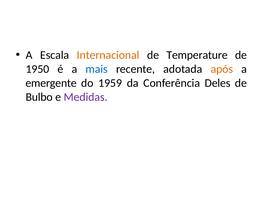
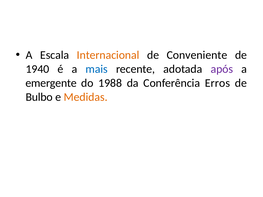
Temperature: Temperature -> Conveniente (197, 55)
1950: 1950 -> 1940 (37, 69)
após colour: orange -> purple (222, 69)
1959: 1959 -> 1988 (110, 83)
Deles: Deles -> Erros (217, 83)
Medidas colour: purple -> orange (86, 97)
